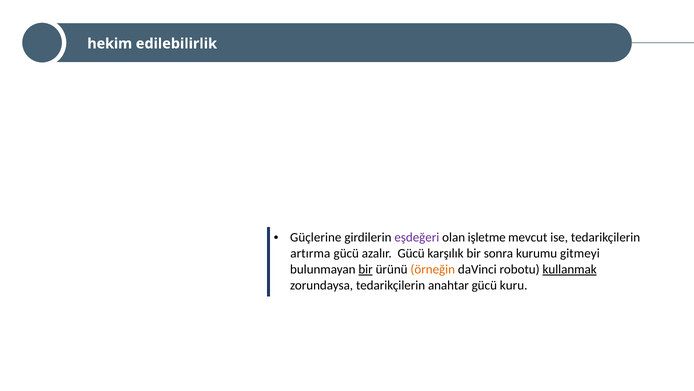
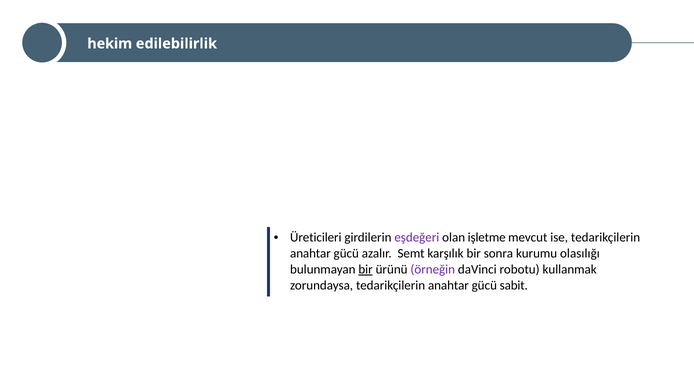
Güçlerine: Güçlerine -> Üreticileri (316, 237)
artırma: artırma -> anahtar (310, 253)
azalır Gücü: Gücü -> Semt (411, 253)
gitmeyi: gitmeyi -> olasılığı (580, 253)
örneğin colour: orange -> purple (433, 269)
kullanmak underline: present -> none (570, 269)
kuru: kuru -> sabit (514, 285)
